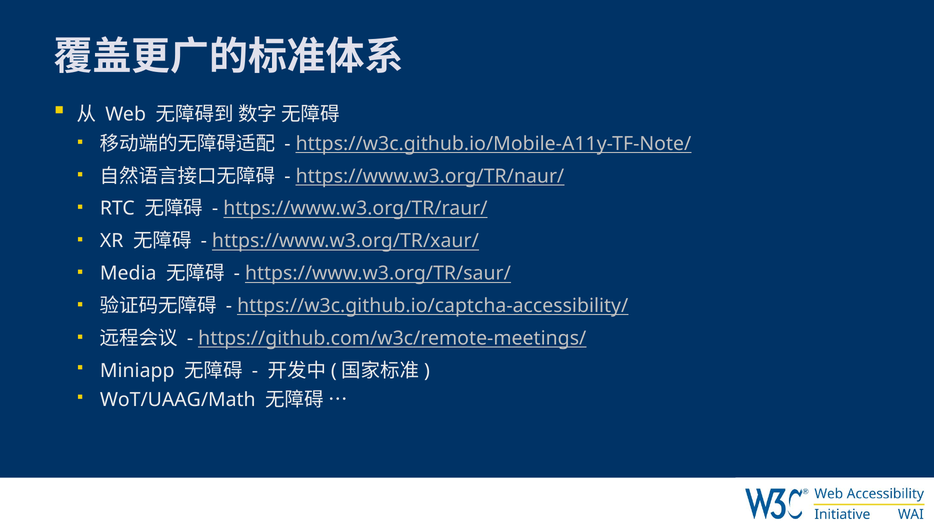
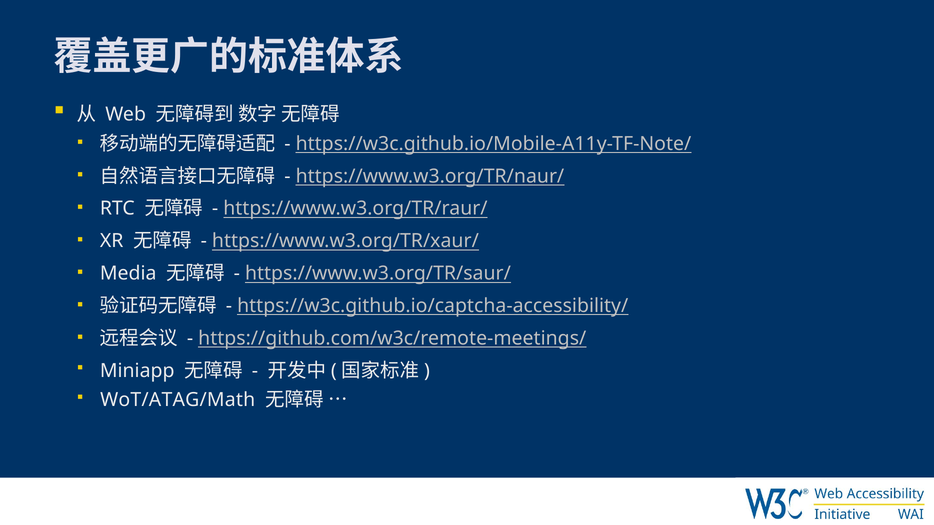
WoT/UAAG/Math: WoT/UAAG/Math -> WoT/ATAG/Math (178, 400)
